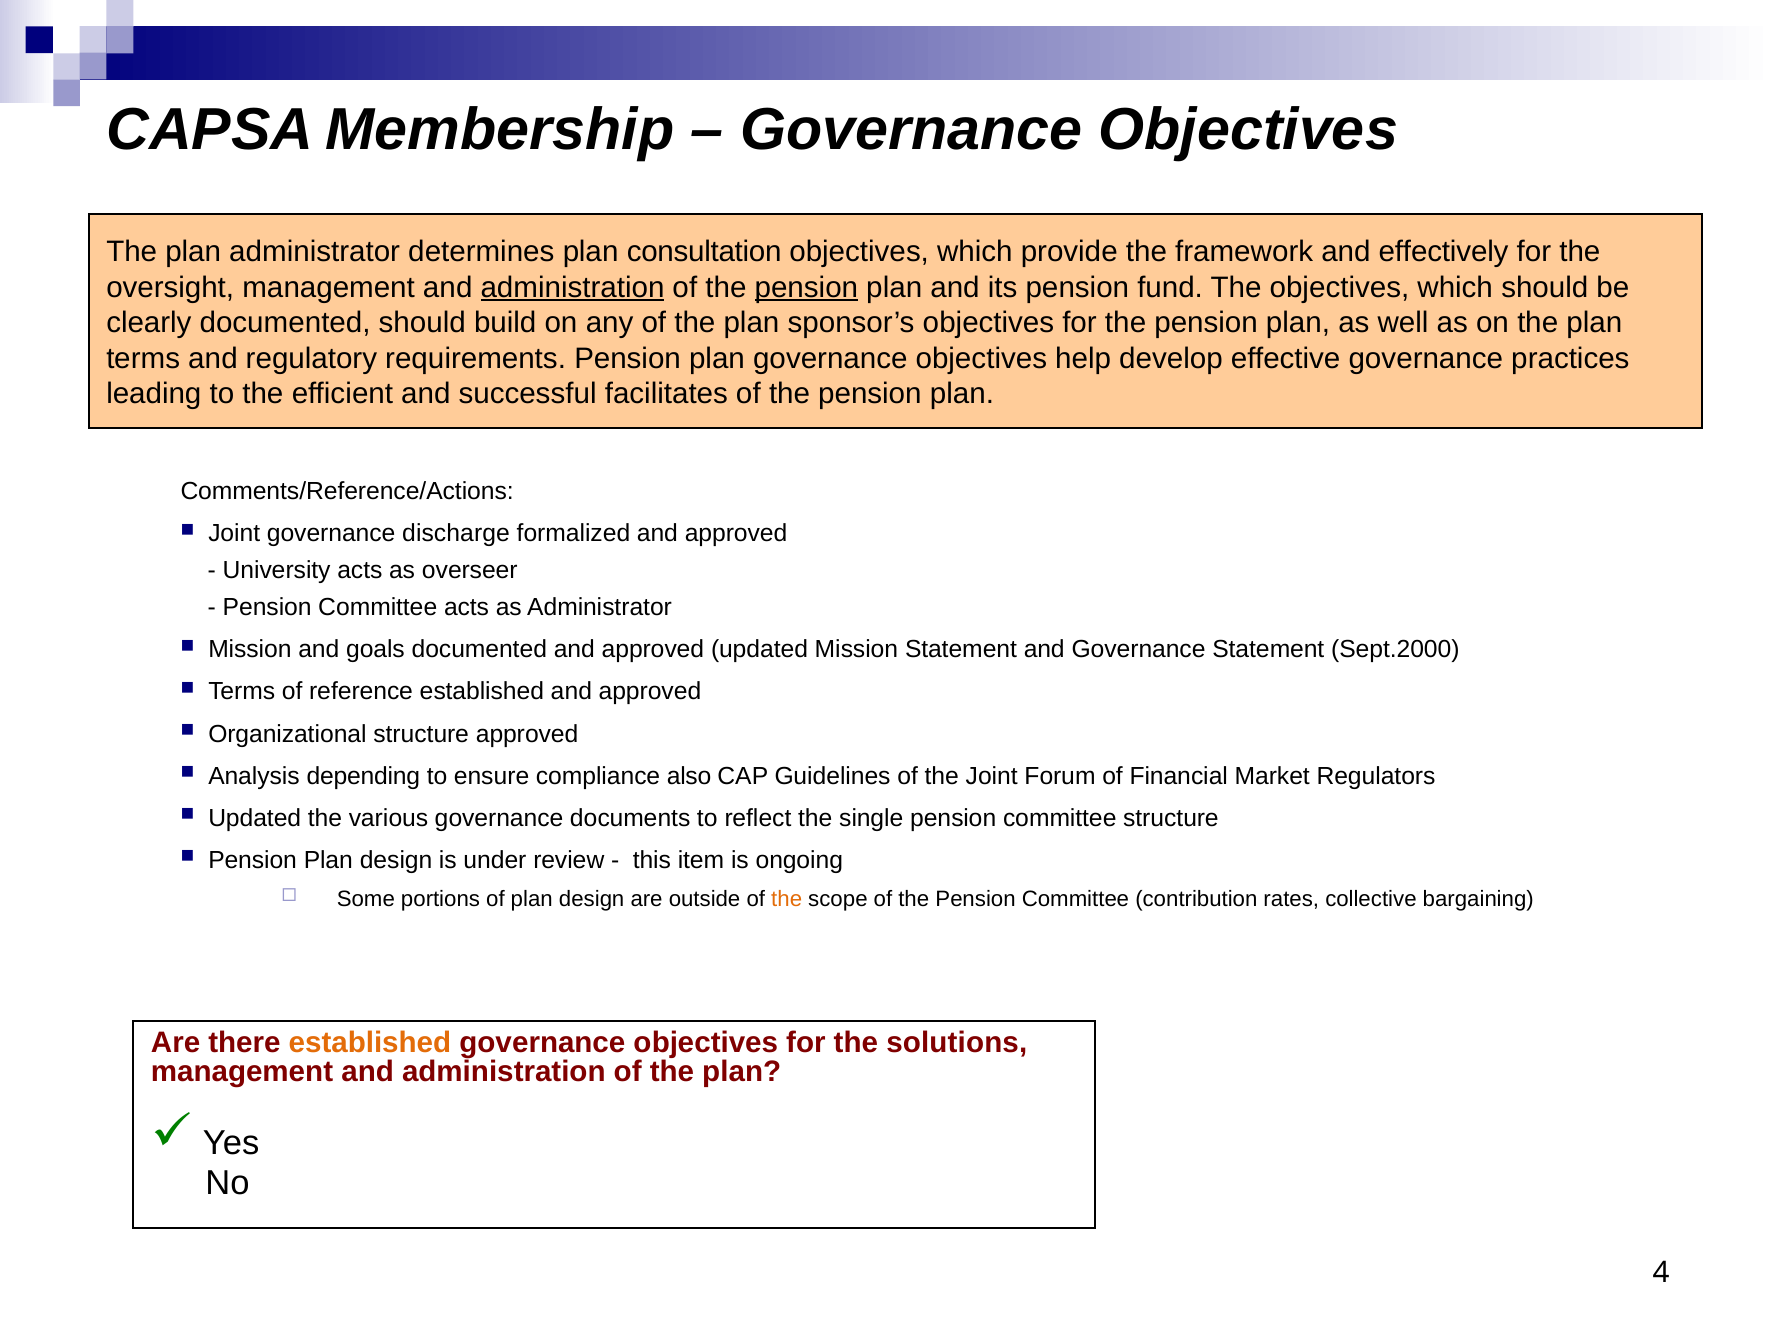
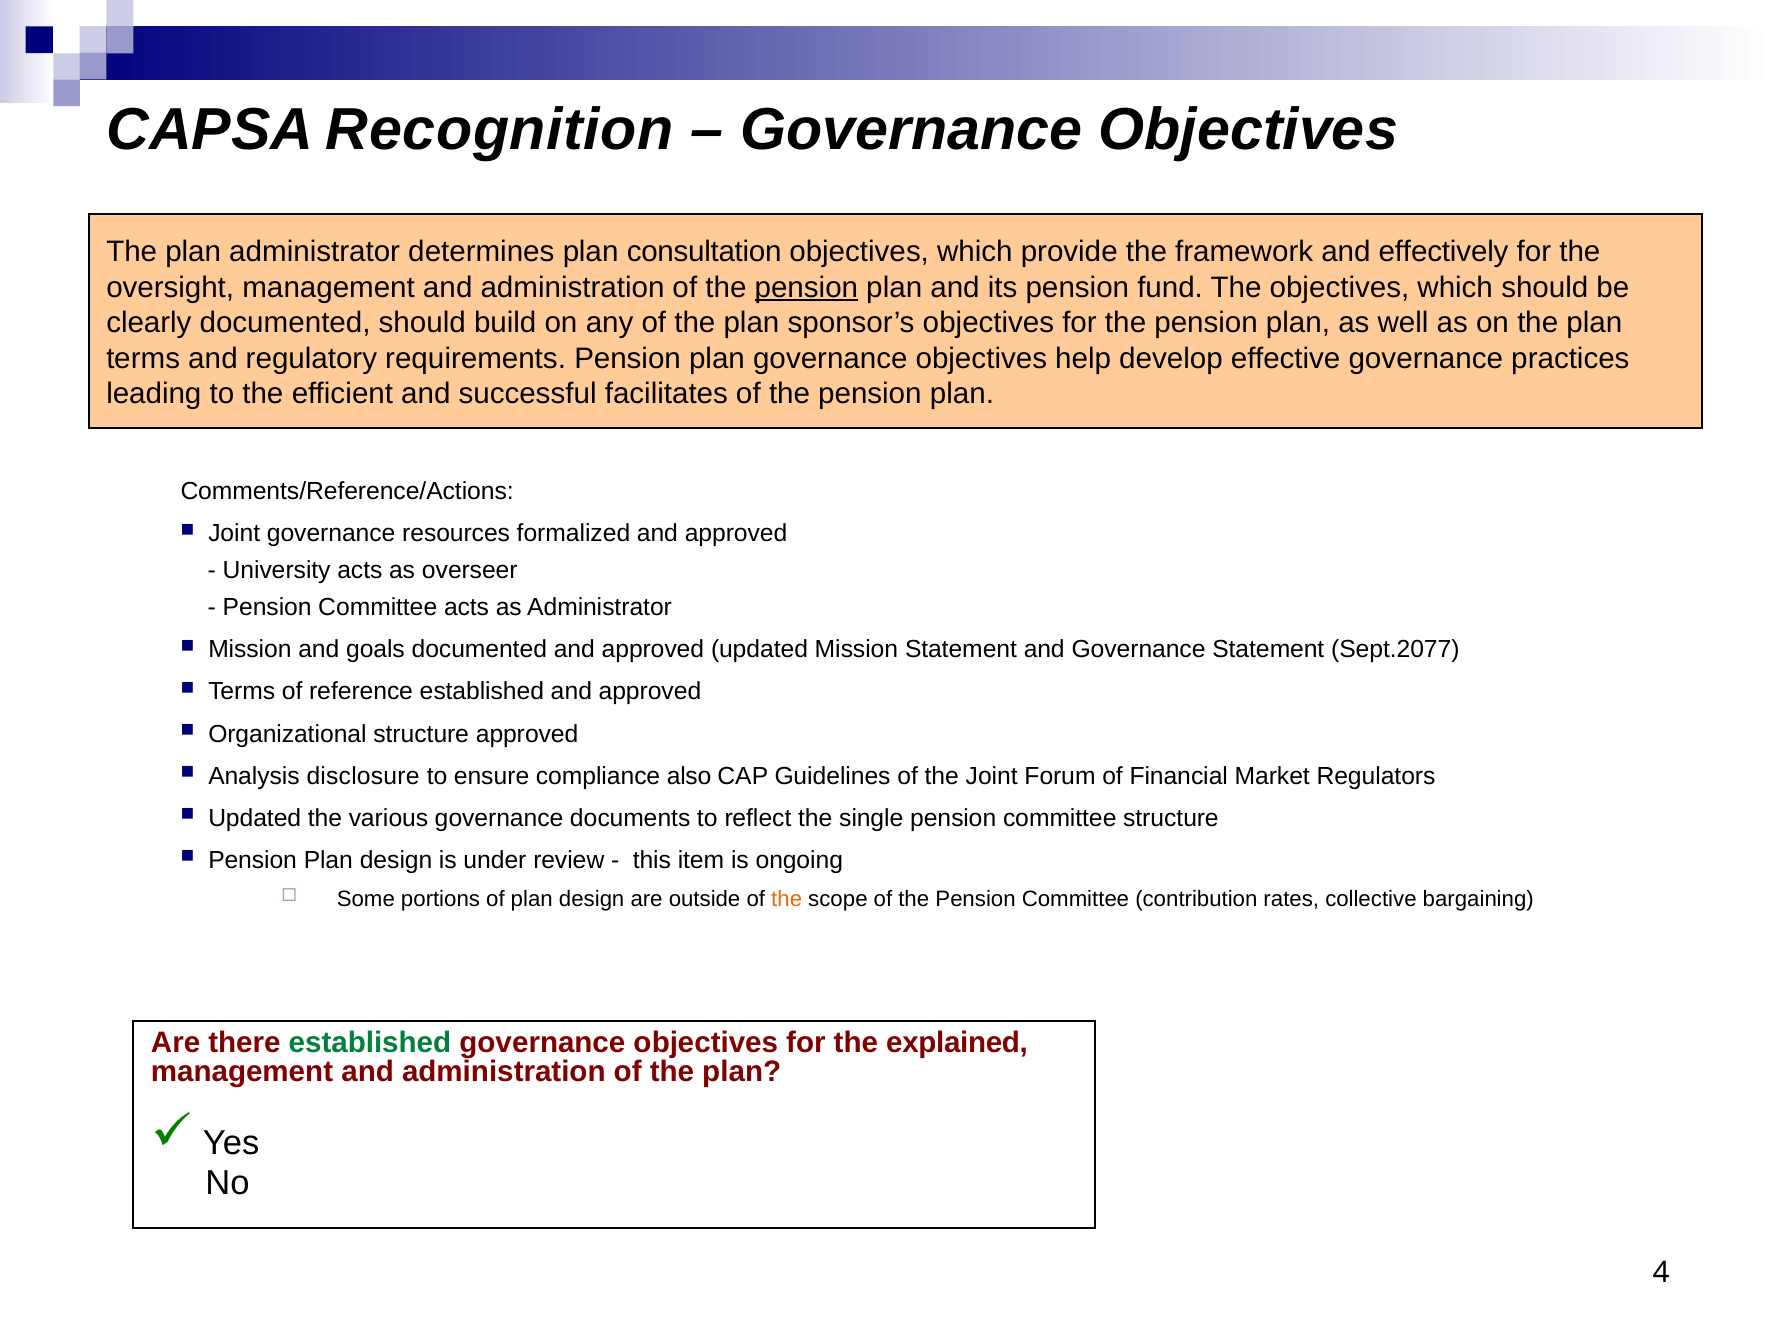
Membership: Membership -> Recognition (500, 130)
administration underline: present -> none (573, 288)
discharge: discharge -> resources (456, 534)
Sept.2000: Sept.2000 -> Sept.2077 (1395, 650)
depending: depending -> disclosure (363, 776)
established colour: orange -> green (370, 1043)
solutions: solutions -> explained (957, 1043)
